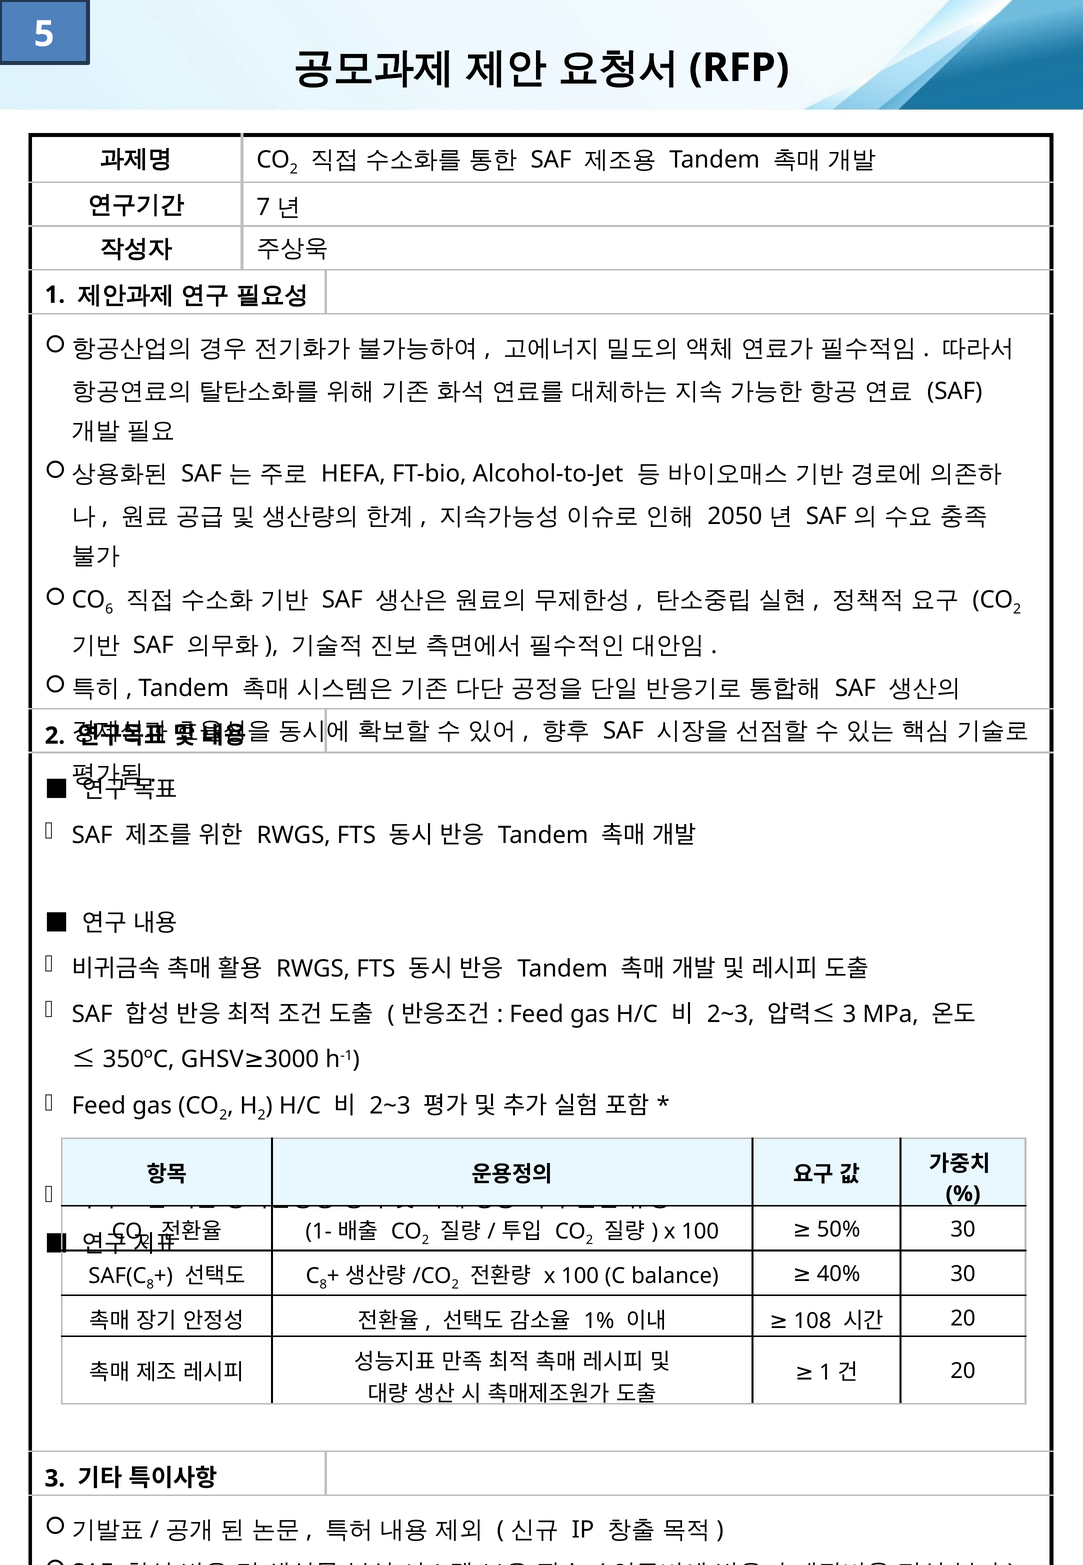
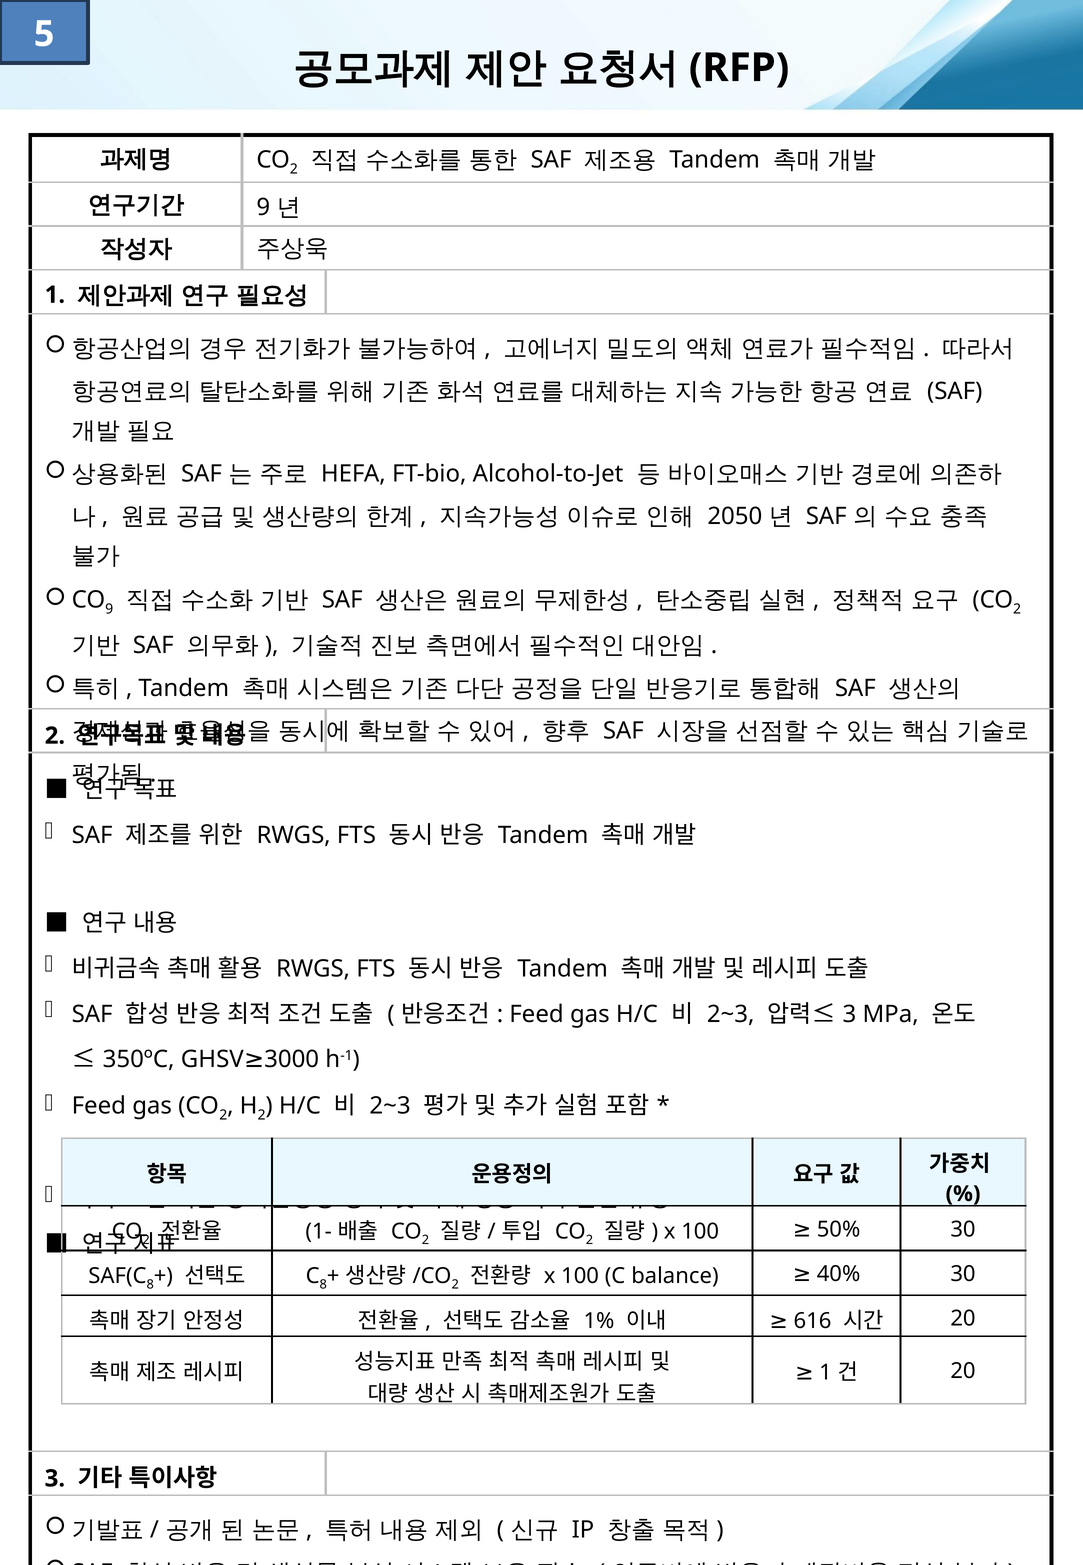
7: 7 -> 9 (263, 207)
6: 6 -> 9 (109, 609)
108: 108 -> 616 (812, 1320)
